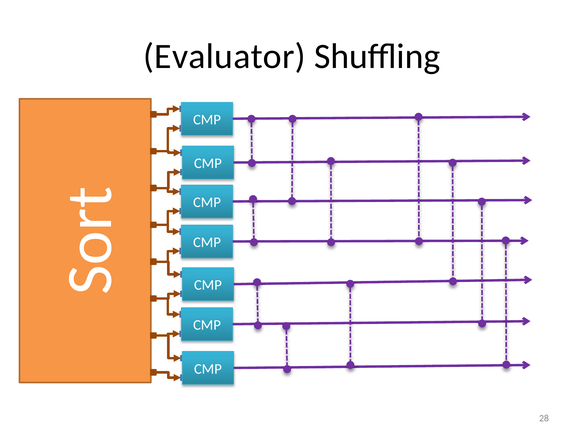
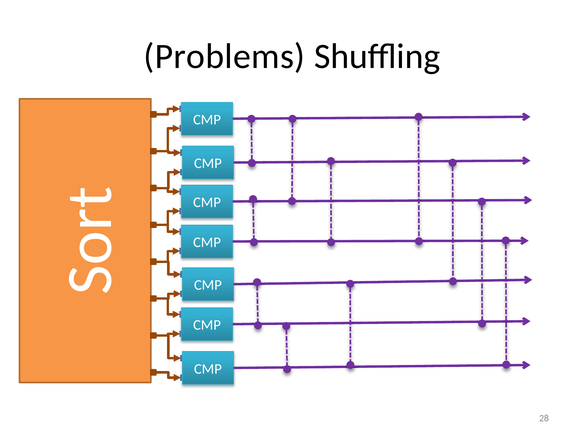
Evaluator: Evaluator -> Problems (224, 57)
